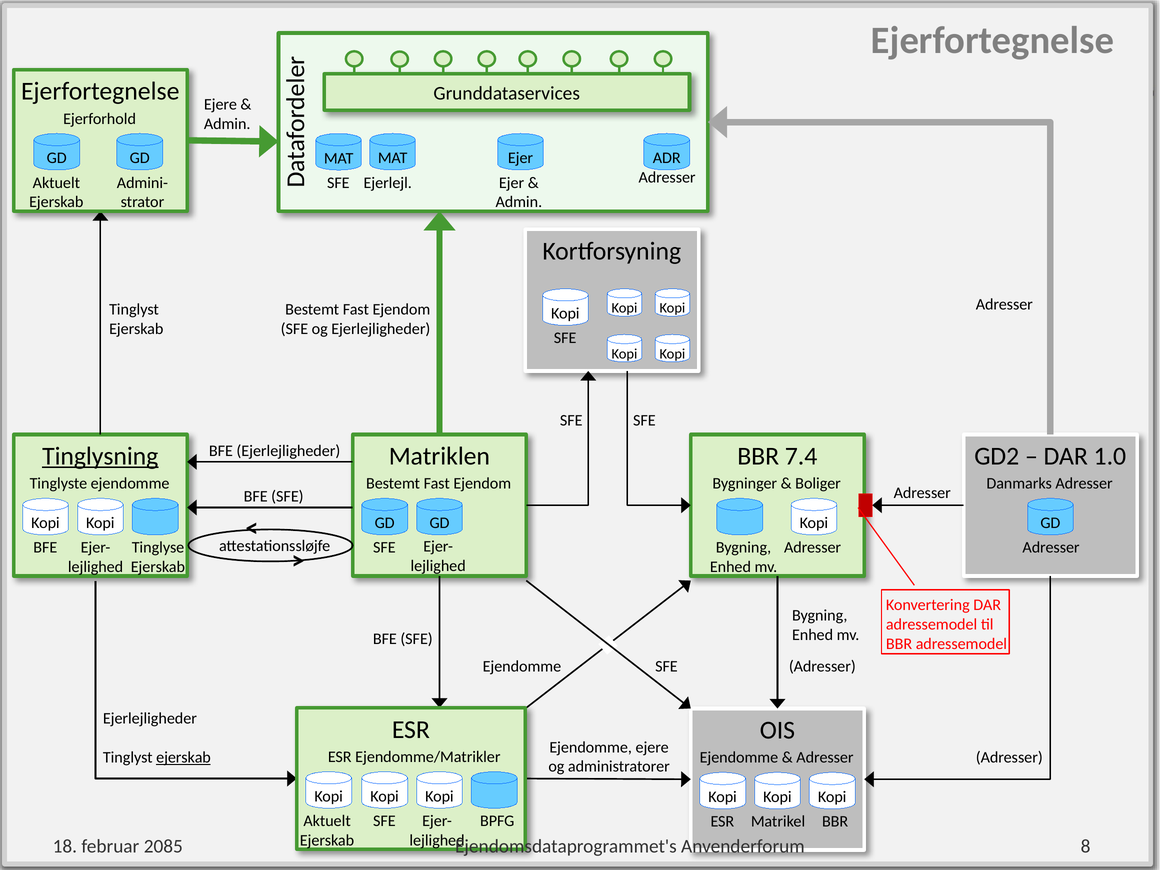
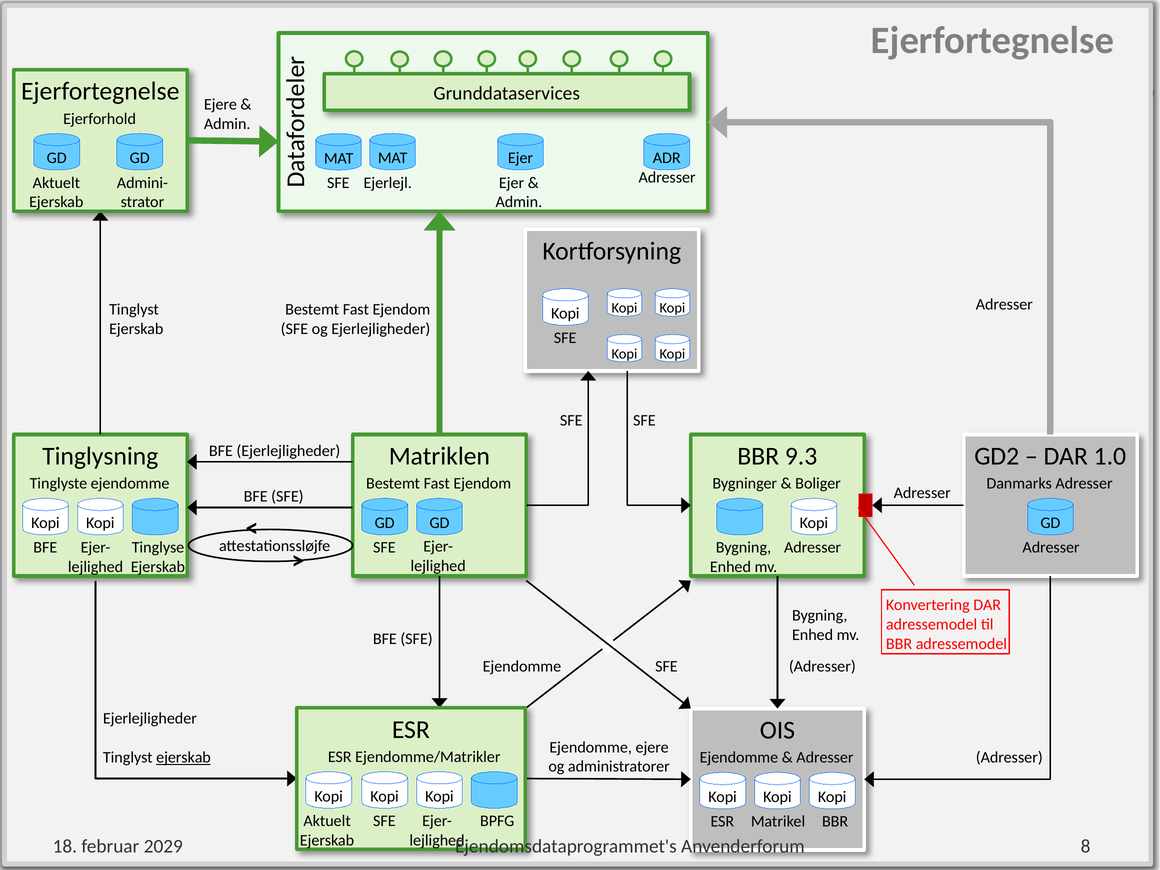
Tinglysning underline: present -> none (100, 456)
7.4: 7.4 -> 9.3 (801, 456)
2085: 2085 -> 2029 (163, 846)
